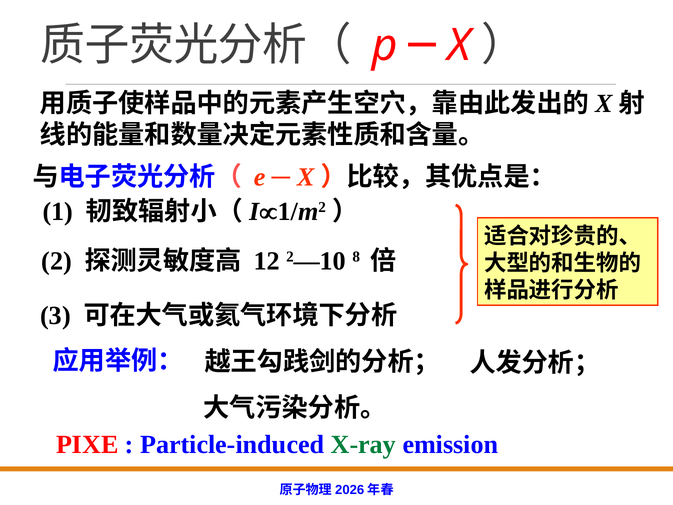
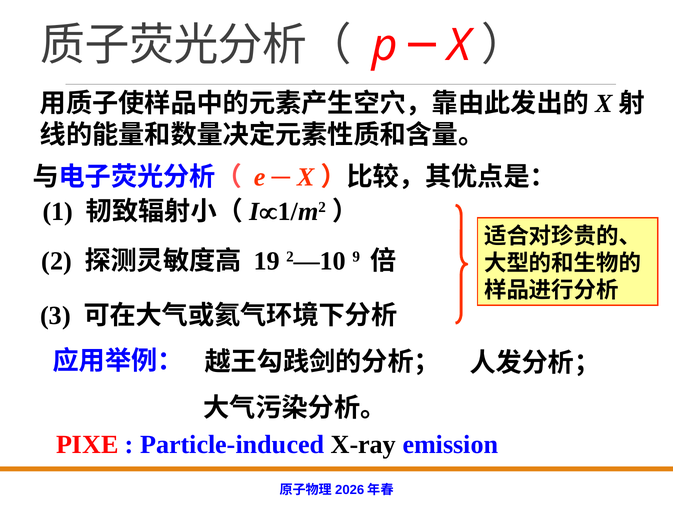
12: 12 -> 19 (267, 261)
8: 8 -> 9 (356, 257)
X-ray colour: green -> black (363, 444)
